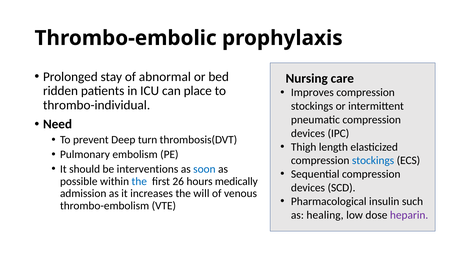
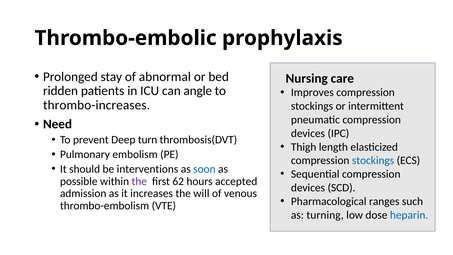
place: place -> angle (198, 91)
thrombo-individual: thrombo-individual -> thrombo-increases (97, 105)
the colour: blue -> purple (139, 181)
26: 26 -> 62 (178, 181)
medically: medically -> accepted (236, 181)
insulin: insulin -> ranges (384, 201)
healing: healing -> turning (325, 215)
heparin colour: purple -> blue (409, 215)
